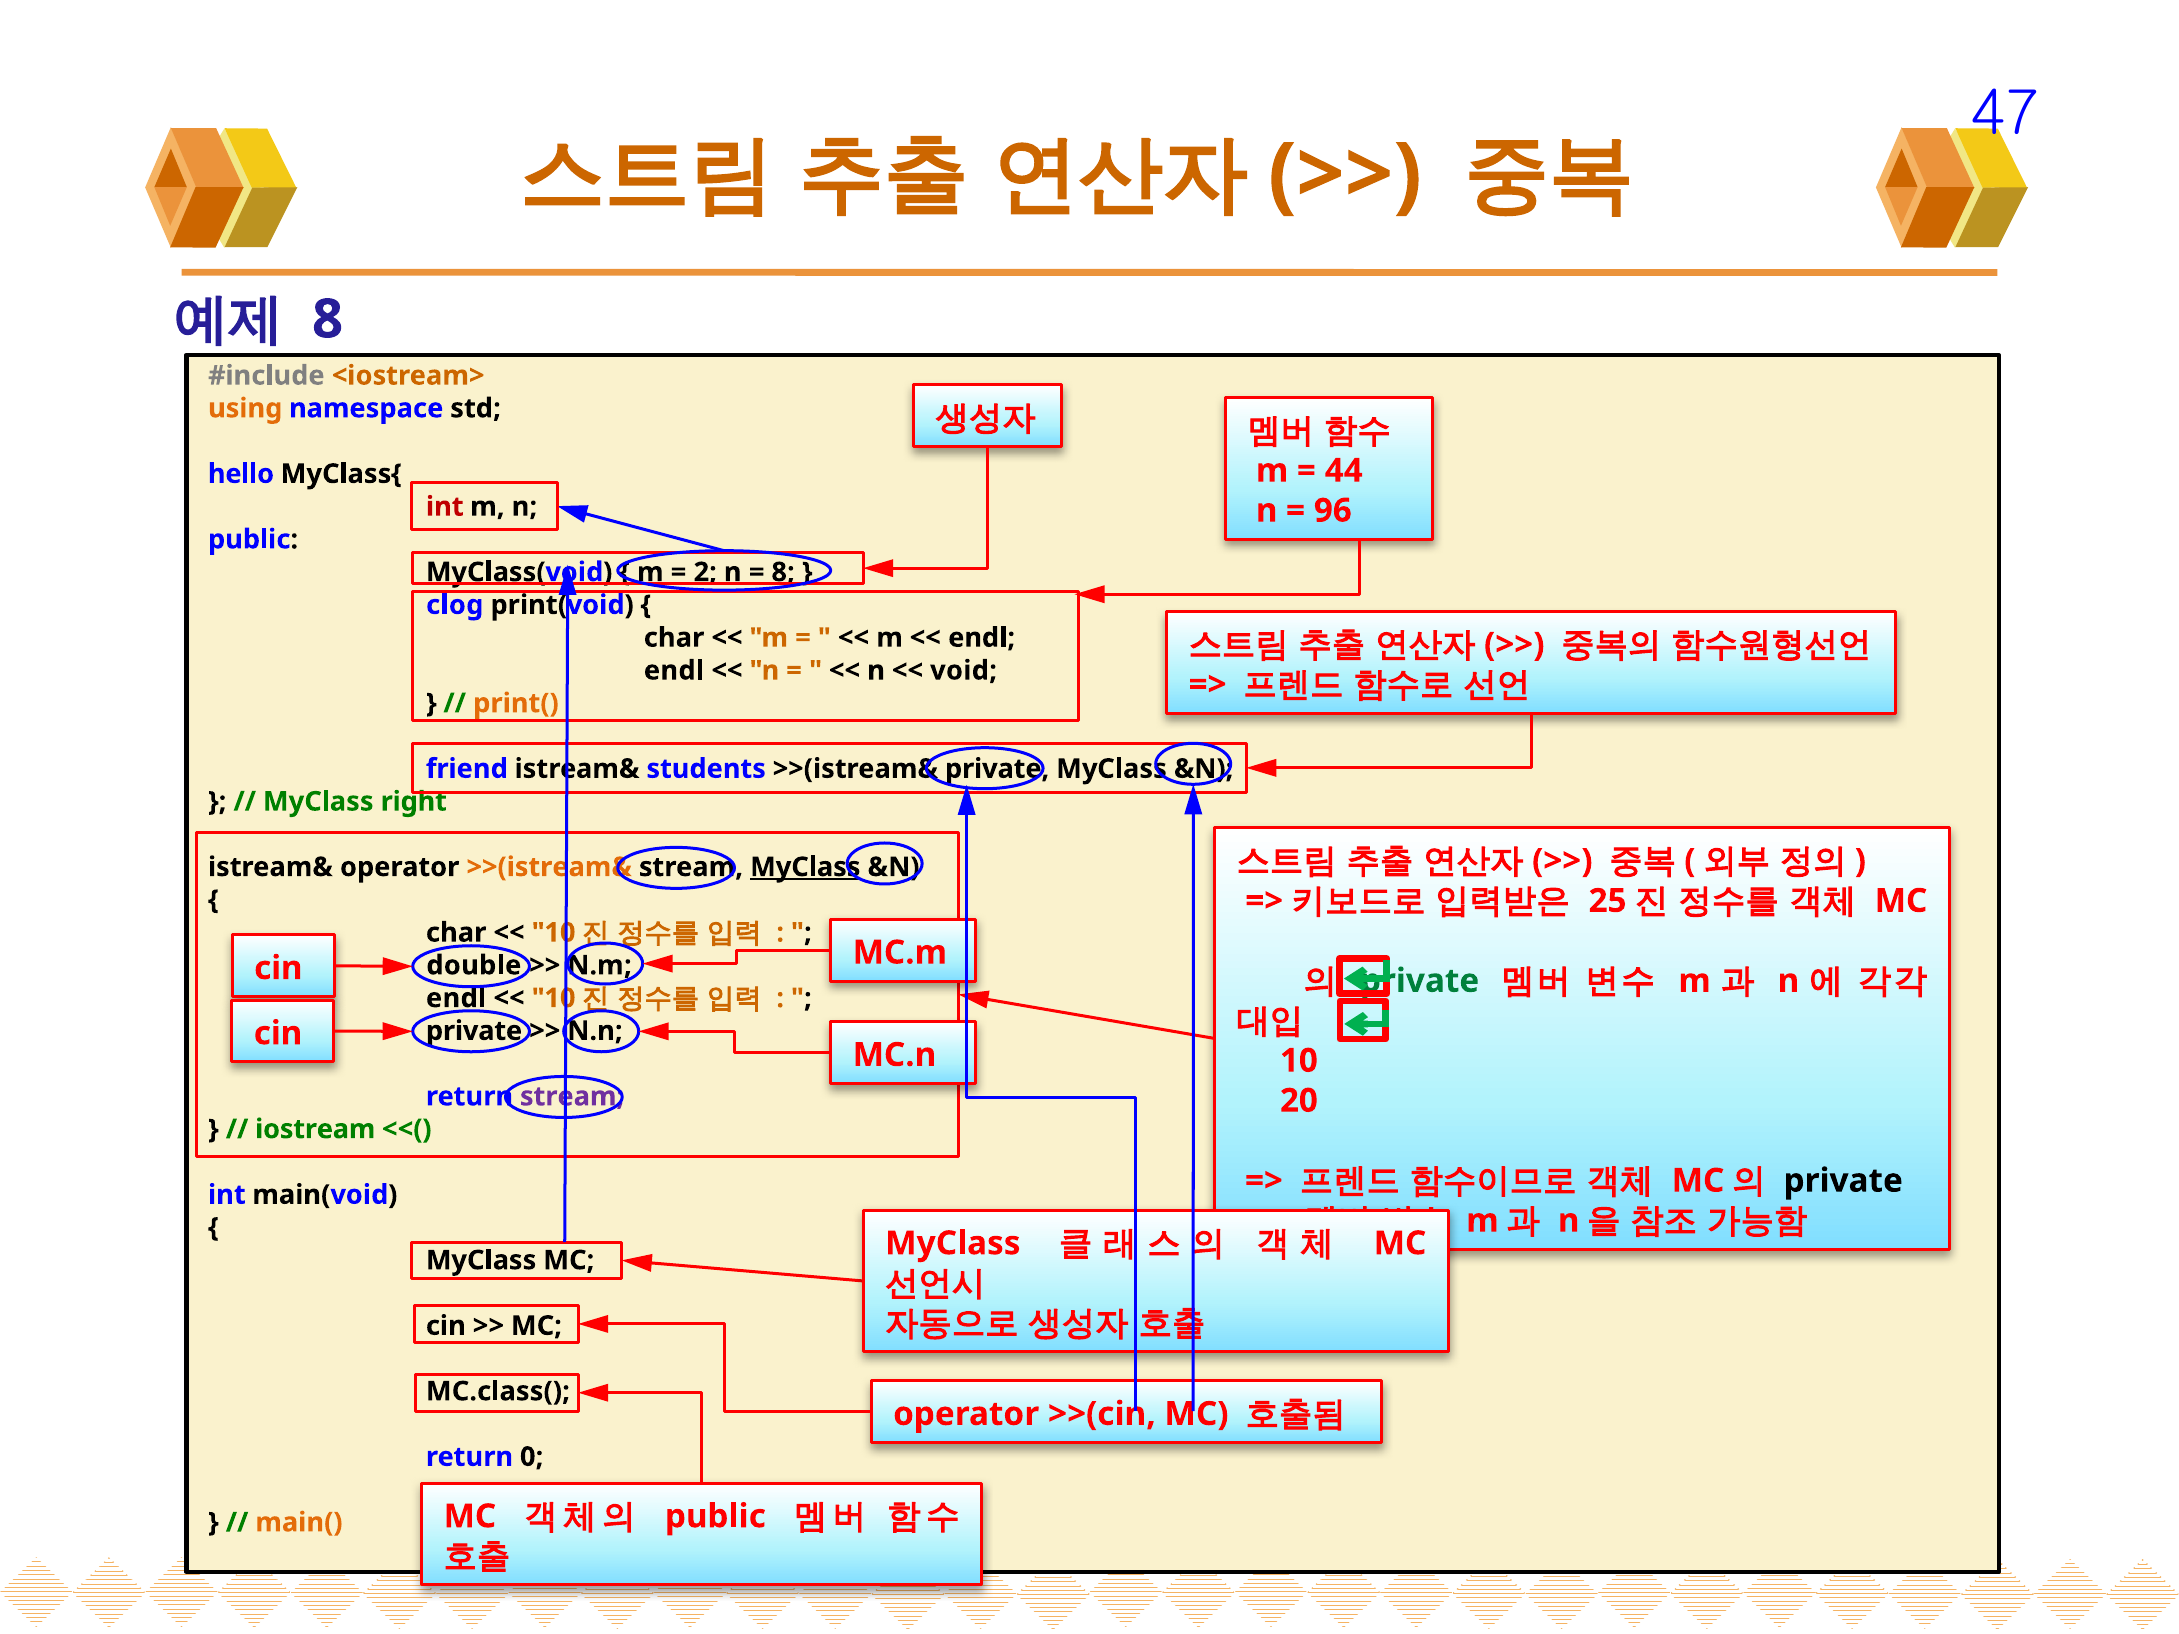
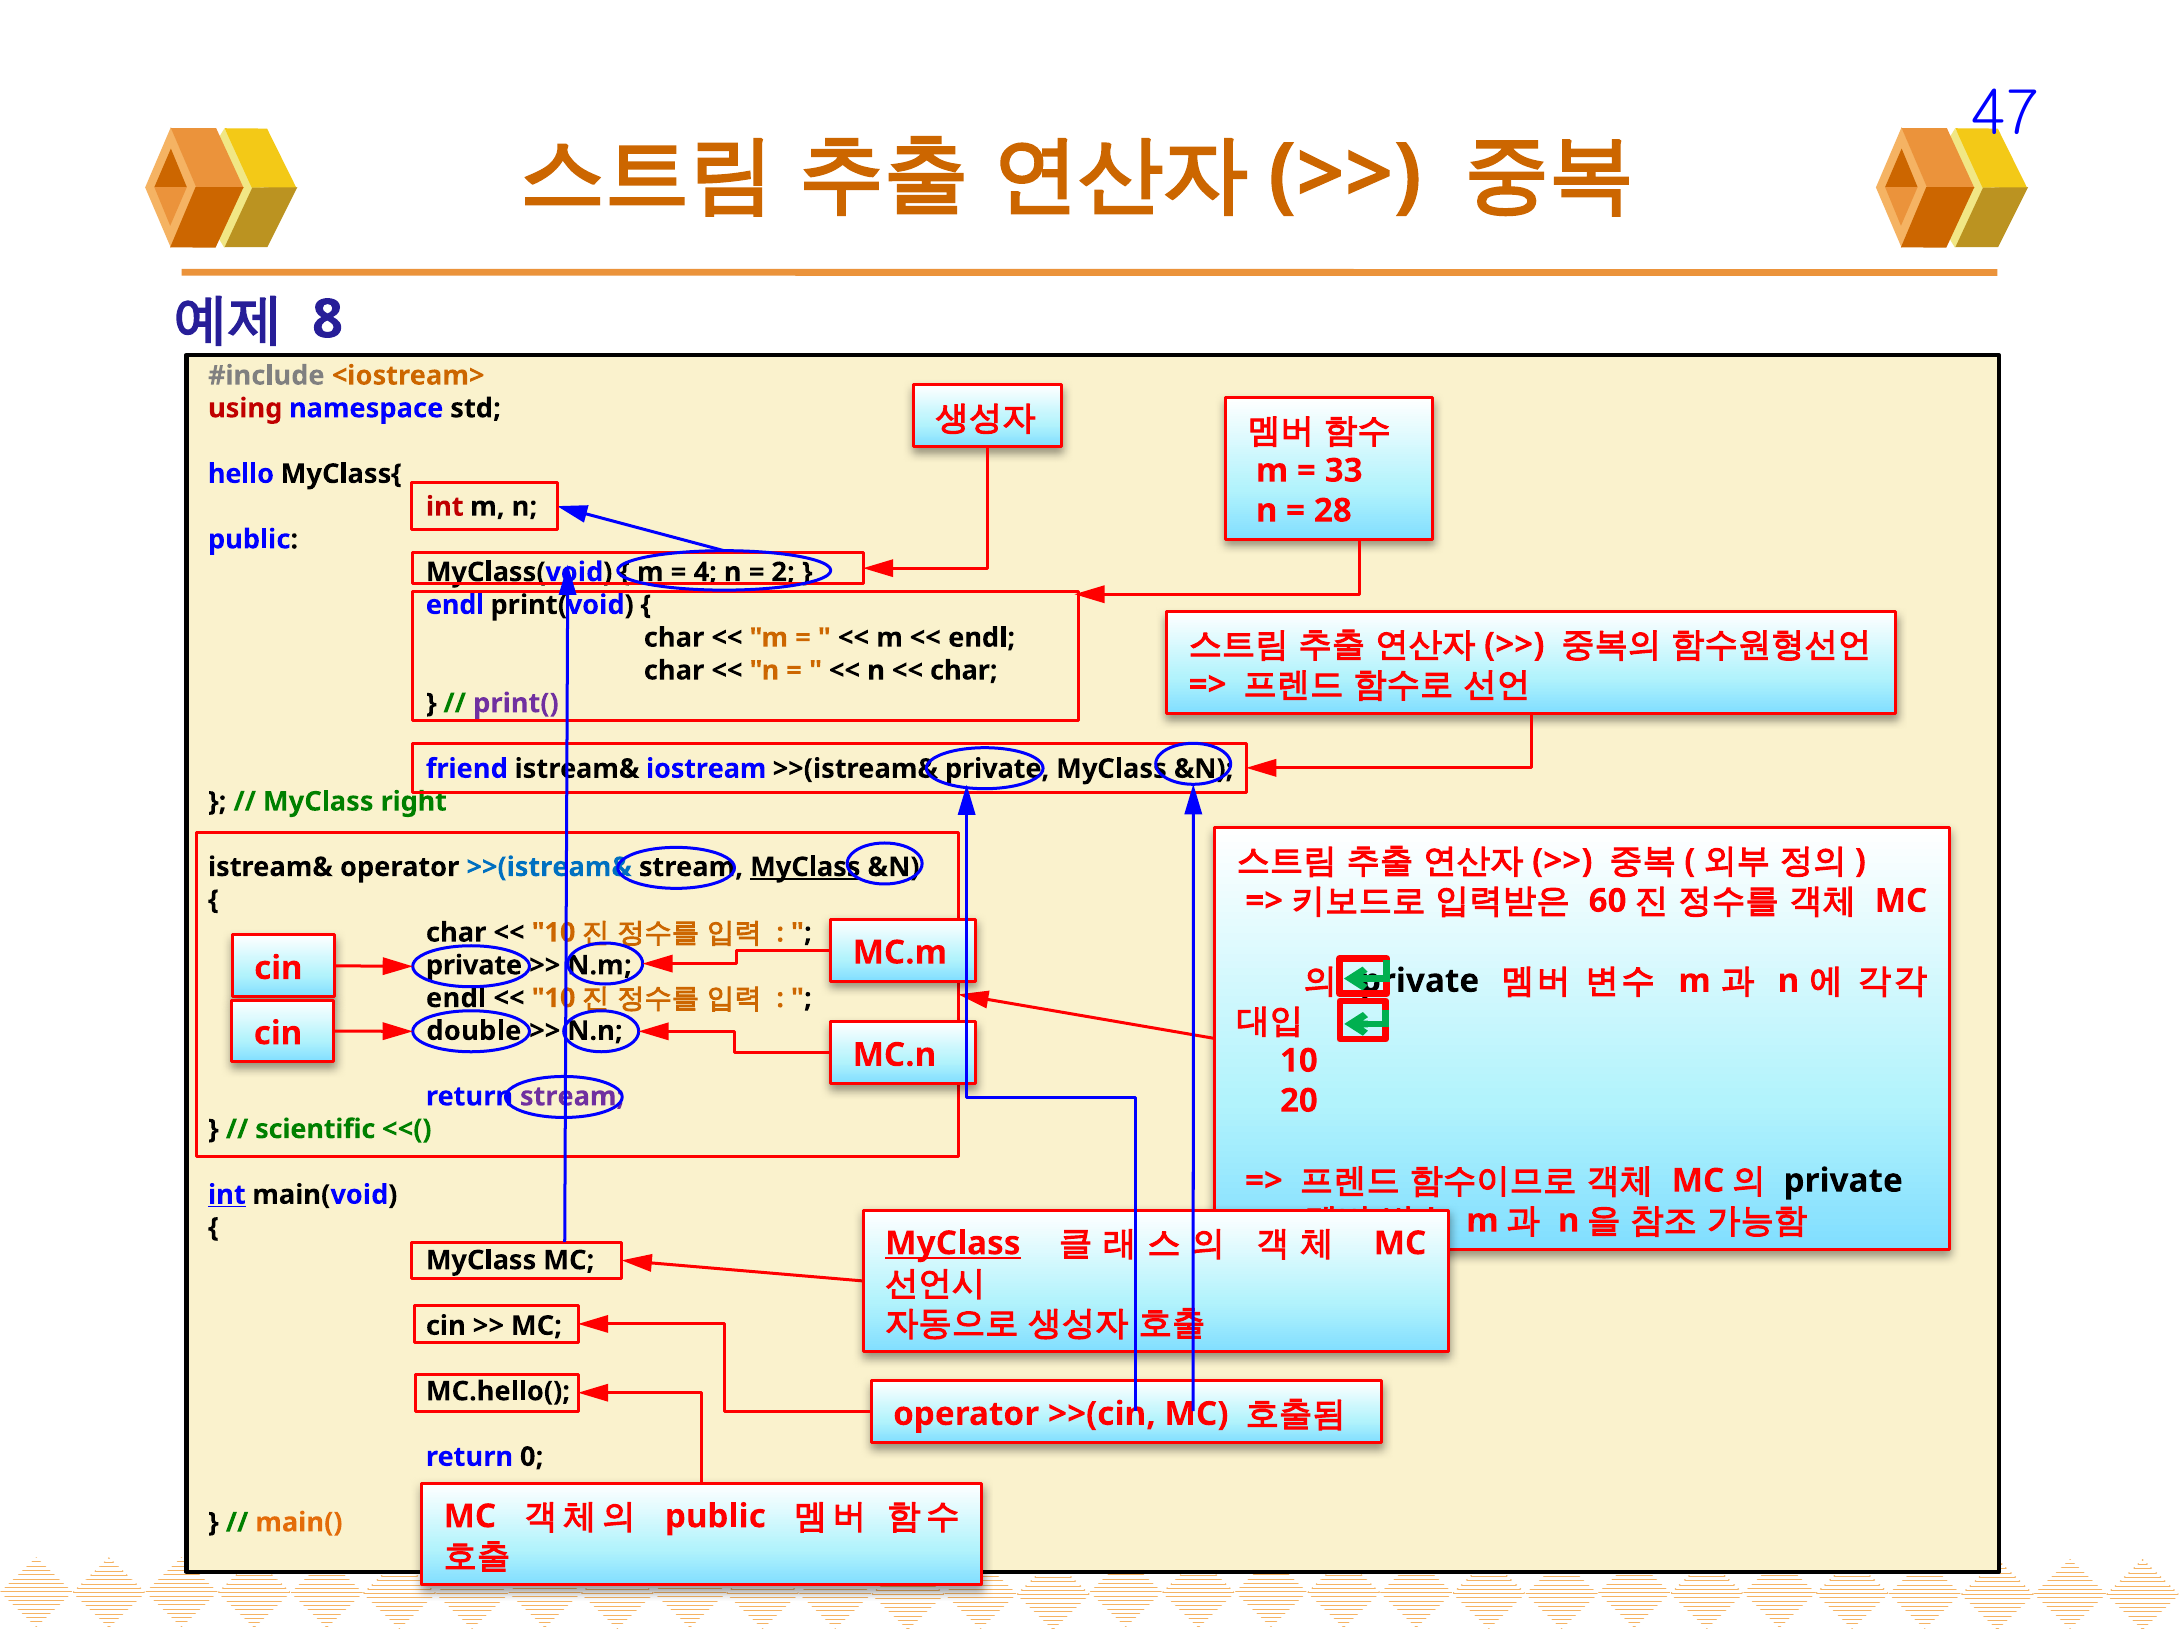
using colour: orange -> red (245, 408)
44: 44 -> 33 (1344, 471)
96: 96 -> 28 (1333, 511)
2: 2 -> 4 (705, 572)
8: 8 -> 2 (783, 572)
clog: clog -> endl (455, 605)
endl: endl -> char (674, 671)
void: void -> char (964, 671)
print( colour: orange -> purple (516, 703)
students: students -> iostream (706, 769)
>>(istream& colour: orange -> blue (549, 867)
25: 25 -> 60 (1608, 901)
double: double -> private (474, 966)
private colour: green -> black (1420, 981)
private: private -> double (474, 1031)
iostream: iostream -> scientific (315, 1129)
int underline: none -> present (227, 1195)
MyClass underline: none -> present (953, 1243)
MC.class(: MC.class( -> MC.hello( (498, 1392)
